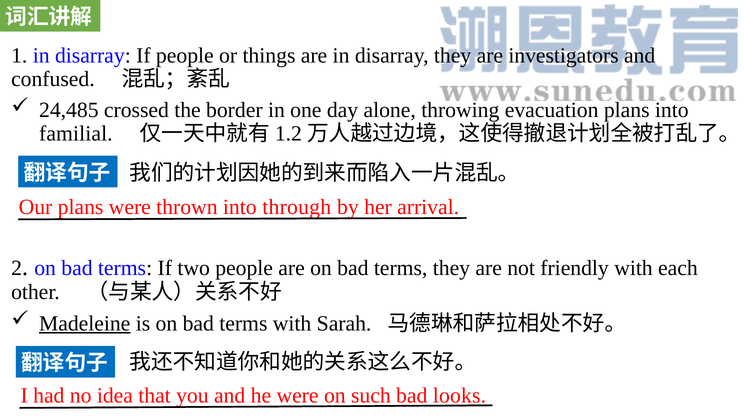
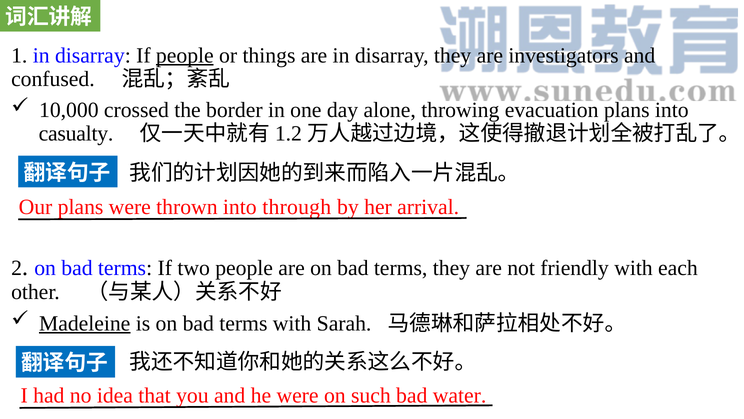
people underline: none -> present (185, 55)
24,485: 24,485 -> 10,000 (69, 110)
familial: familial -> casualty (76, 134)
looks: looks -> water (460, 395)
